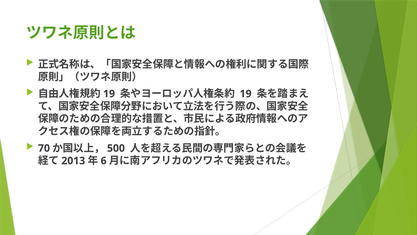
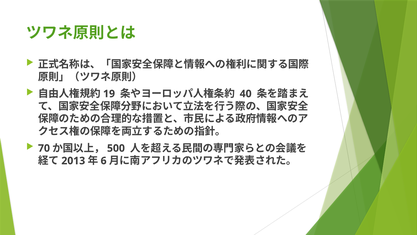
19: 19 -> 40 (246, 94)
